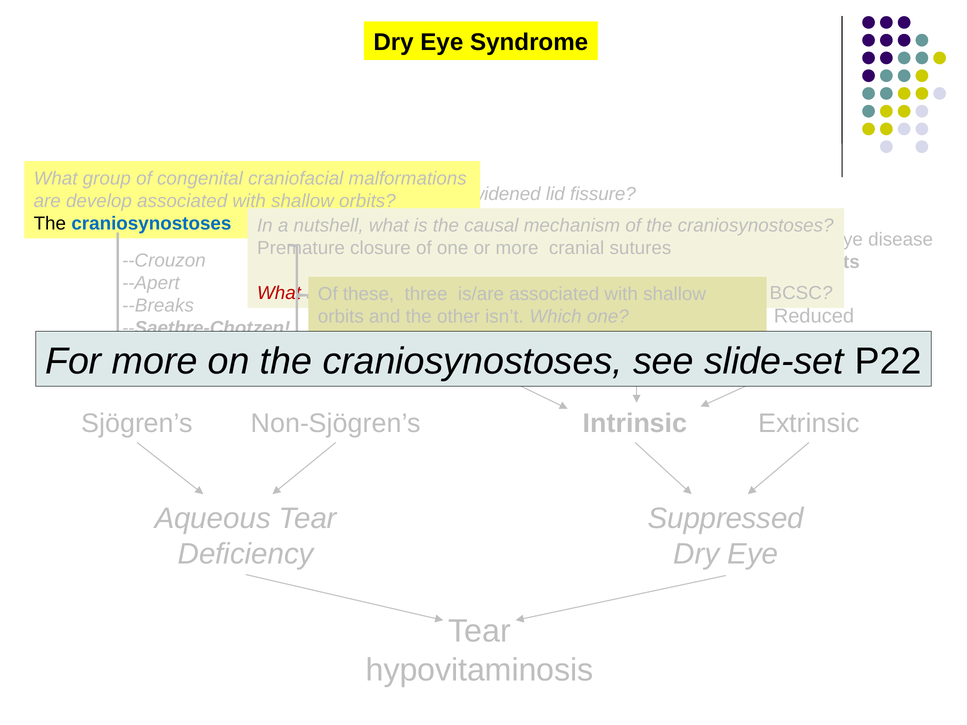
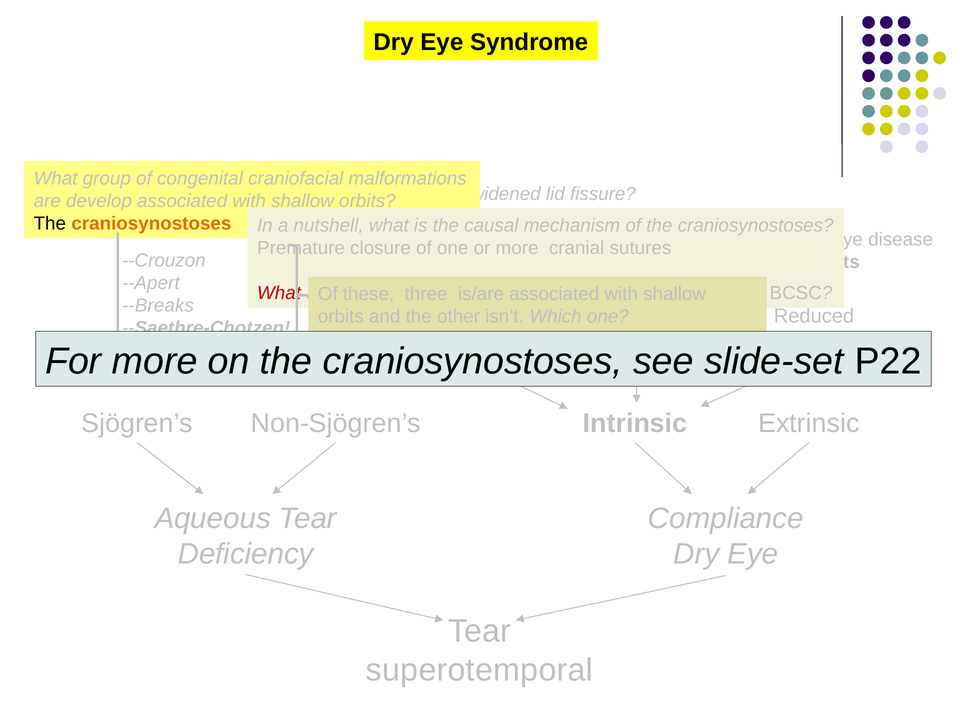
craniosynostoses colour: blue -> orange (151, 224)
Suppressed: Suppressed -> Compliance (726, 519)
hypovitaminosis: hypovitaminosis -> superotemporal (479, 670)
